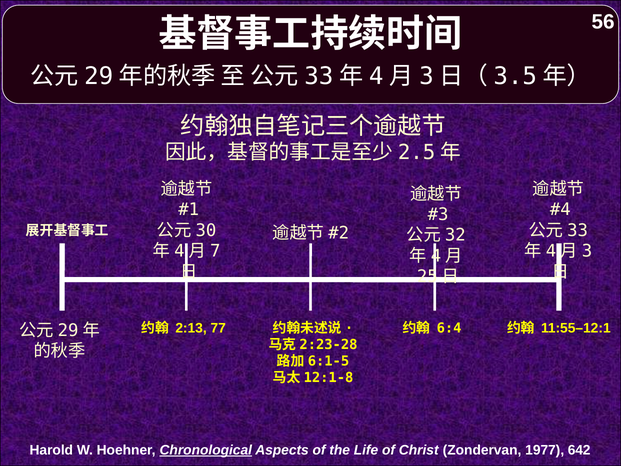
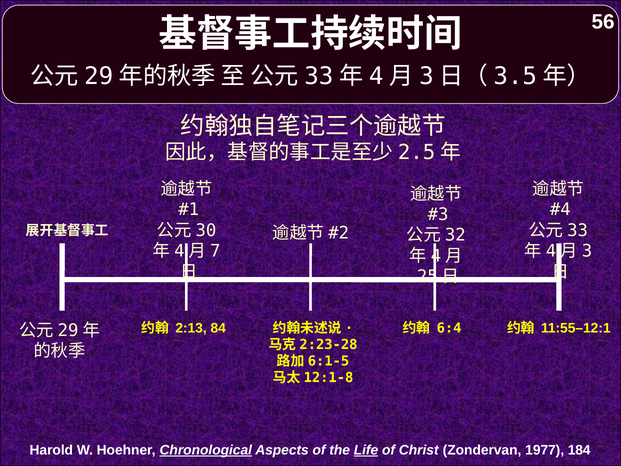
77: 77 -> 84 (218, 328)
Life underline: none -> present (366, 450)
642: 642 -> 184 (579, 450)
